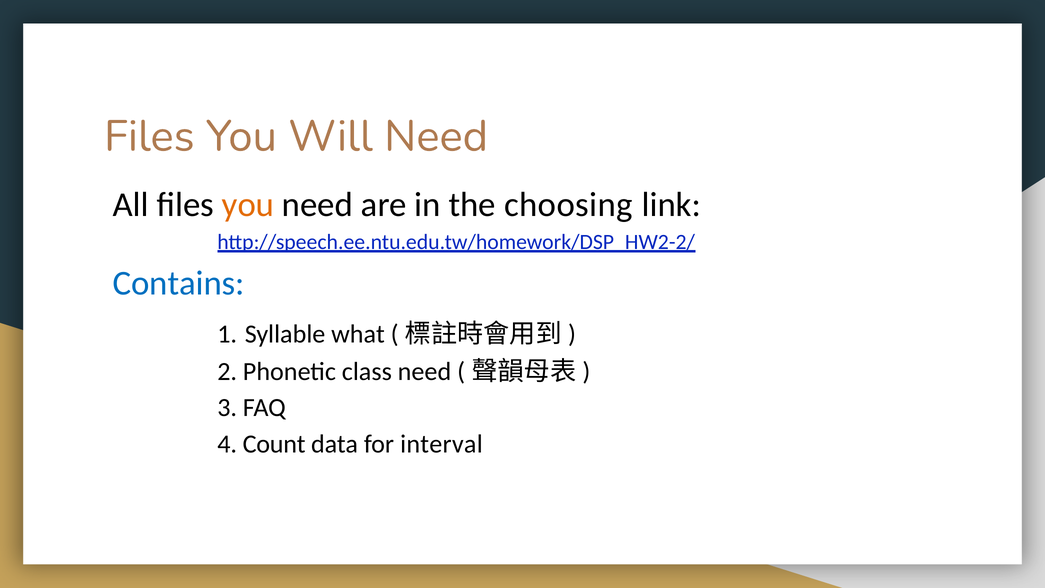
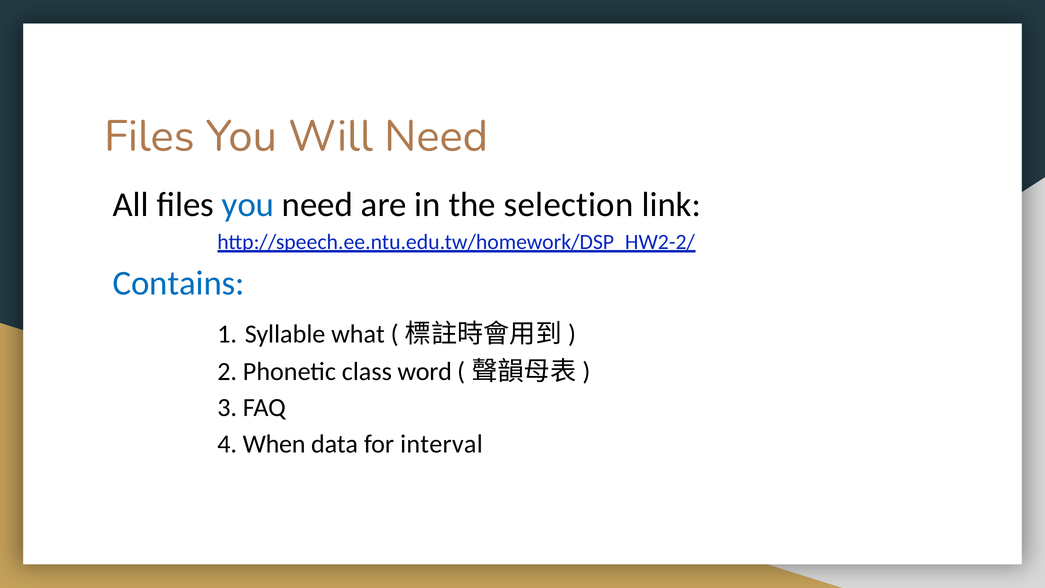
you colour: orange -> blue (248, 205)
choosing: choosing -> selection (569, 205)
class need: need -> word (425, 372)
Count: Count -> When (274, 444)
